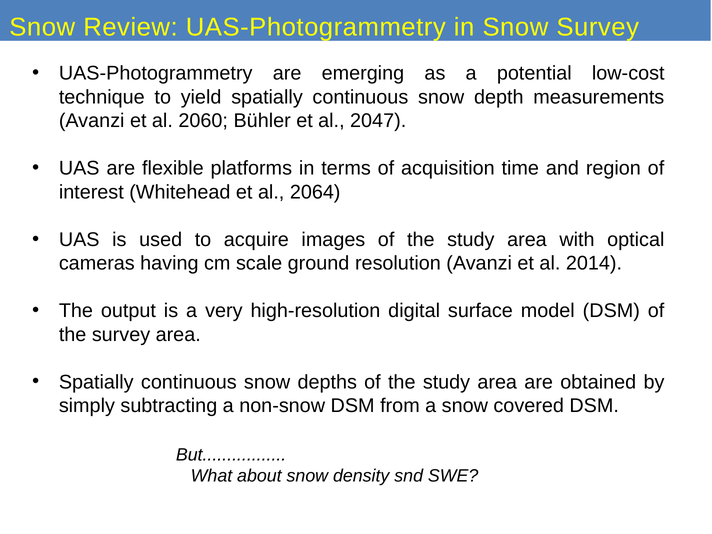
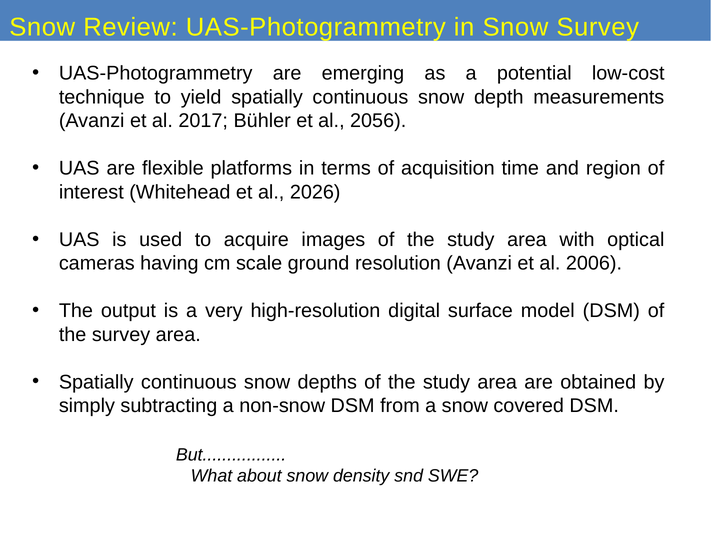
2060: 2060 -> 2017 (203, 121)
2047: 2047 -> 2056 (378, 121)
2064: 2064 -> 2026 (315, 192)
2014: 2014 -> 2006 (594, 263)
